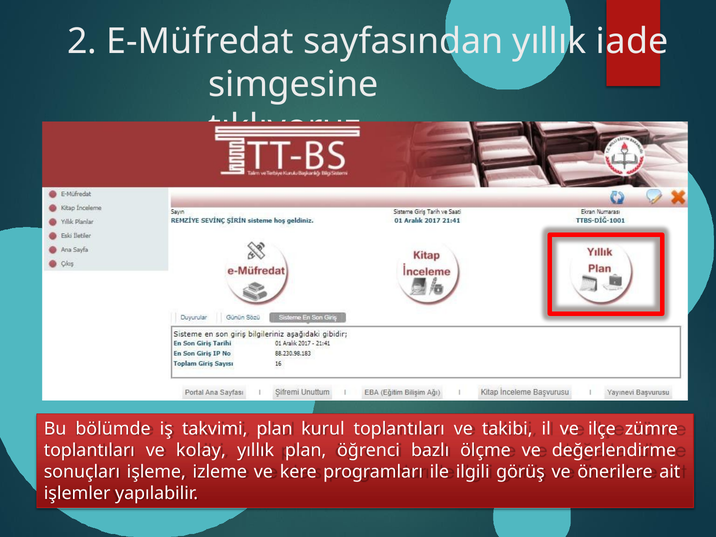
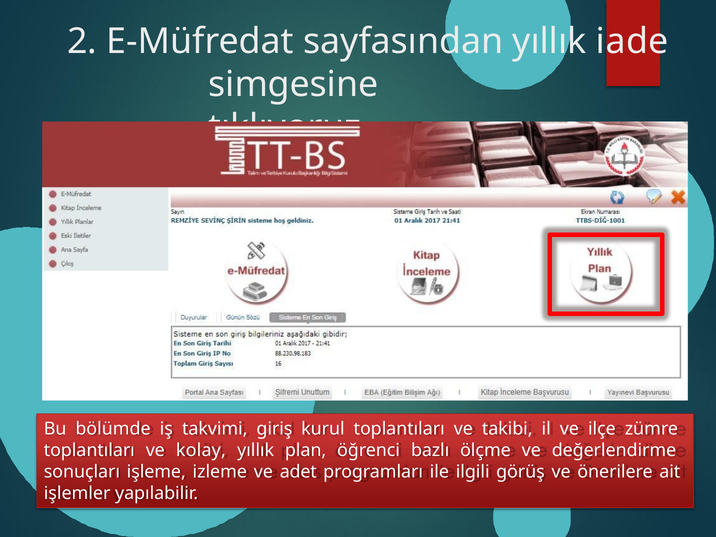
takvimi plan: plan -> giriş (274, 429)
kere: kere -> adet (298, 472)
